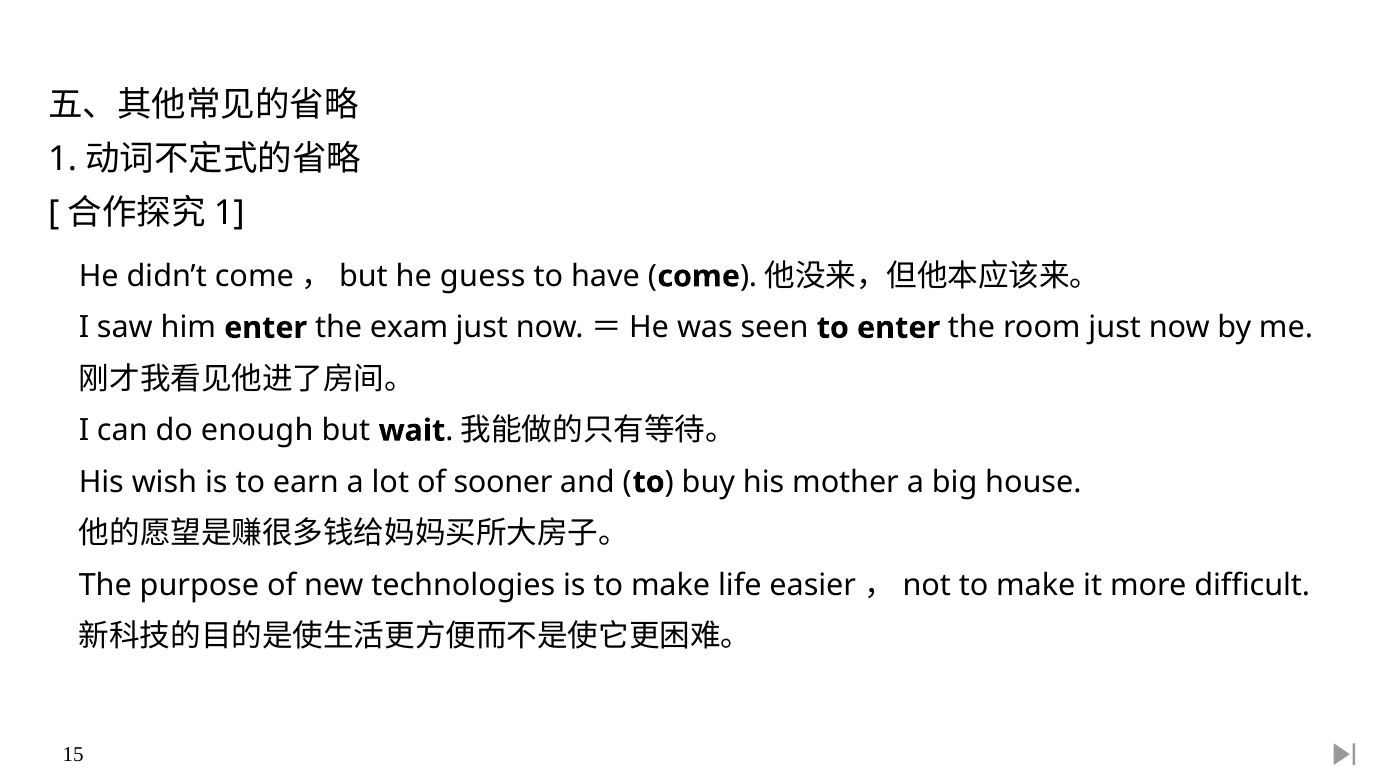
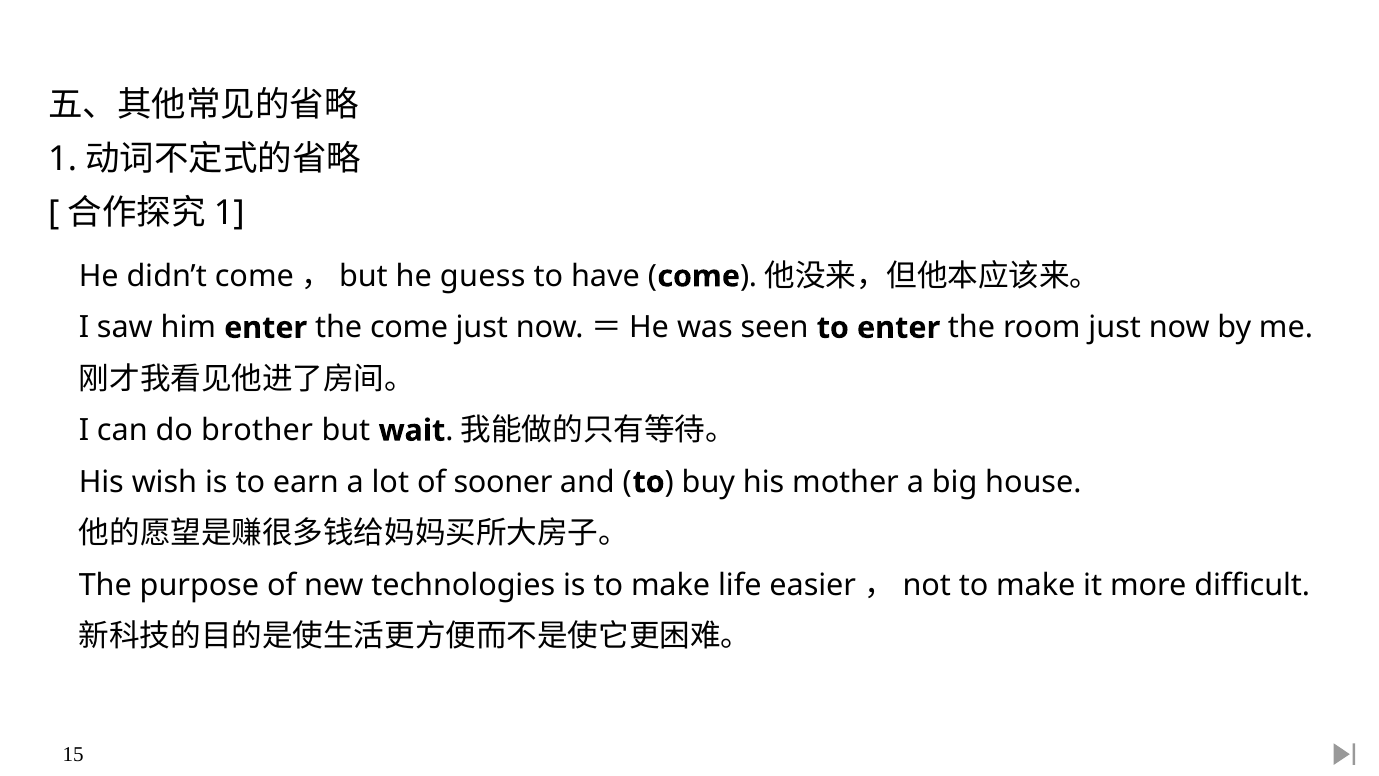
exam: exam -> come (409, 328)
enough: enough -> brother (257, 430)
